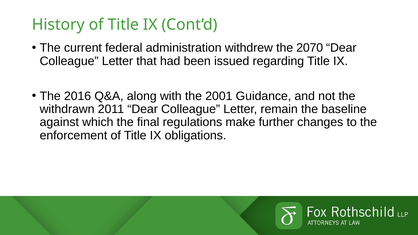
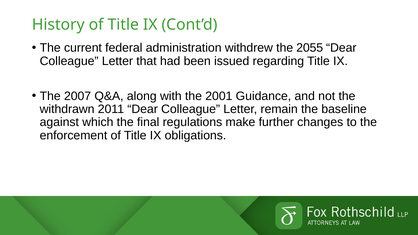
2070: 2070 -> 2055 (310, 48)
2016: 2016 -> 2007 (78, 96)
